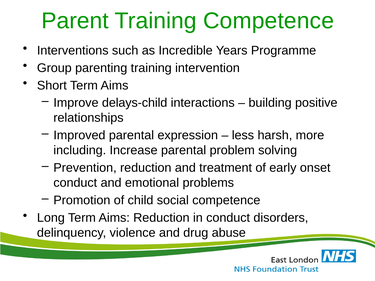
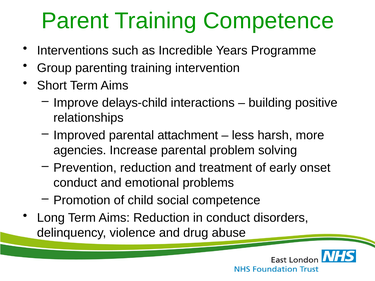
expression: expression -> attachment (188, 135)
including: including -> agencies (80, 150)
